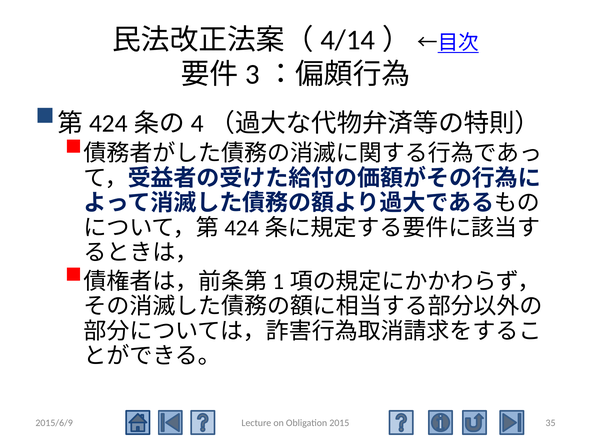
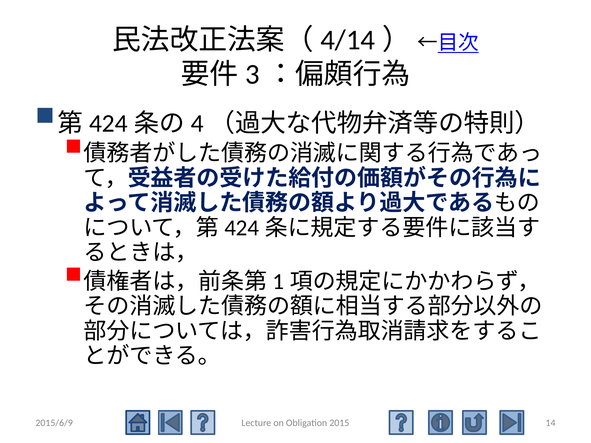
35: 35 -> 14 (551, 423)
